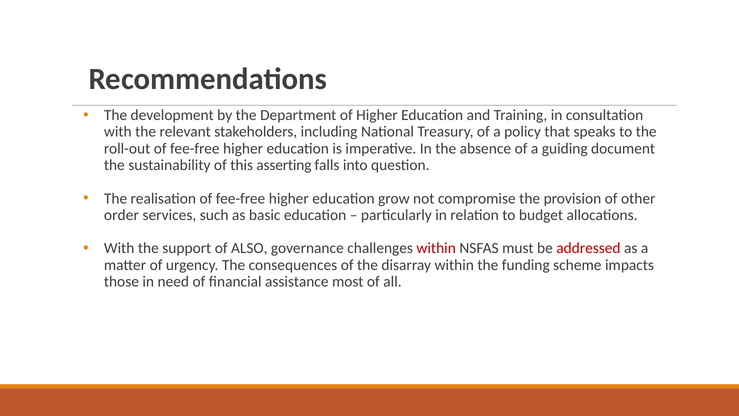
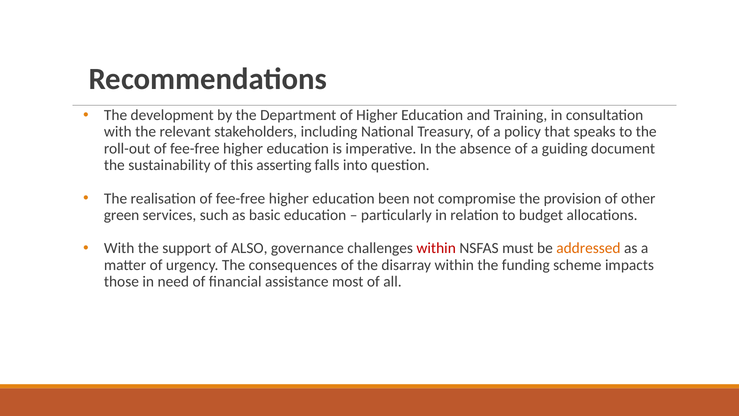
grow: grow -> been (394, 198)
order: order -> green (122, 215)
addressed colour: red -> orange (588, 248)
